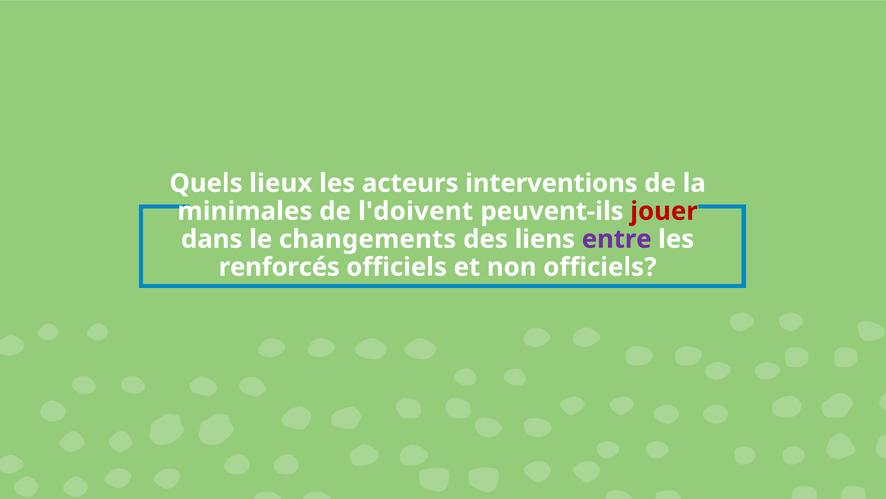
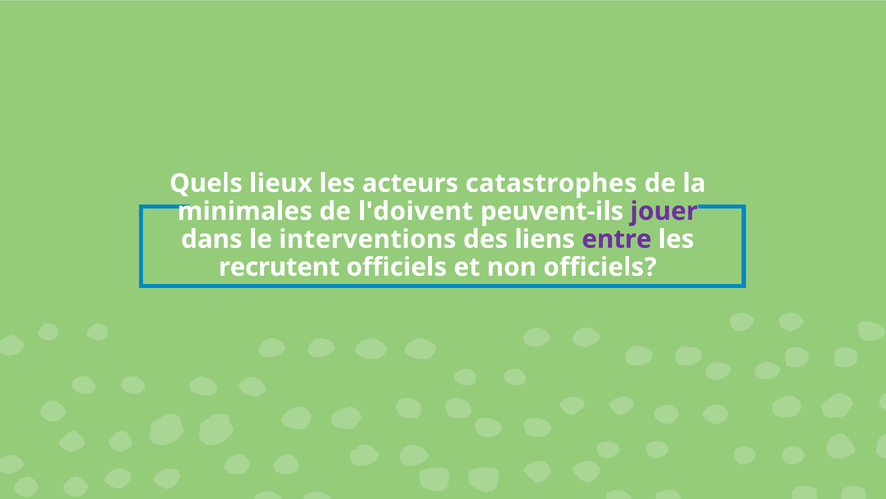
interventions: interventions -> catastrophes (551, 183)
jouer colour: red -> purple (664, 211)
changements: changements -> interventions (368, 239)
renforcés: renforcés -> recrutent (279, 267)
